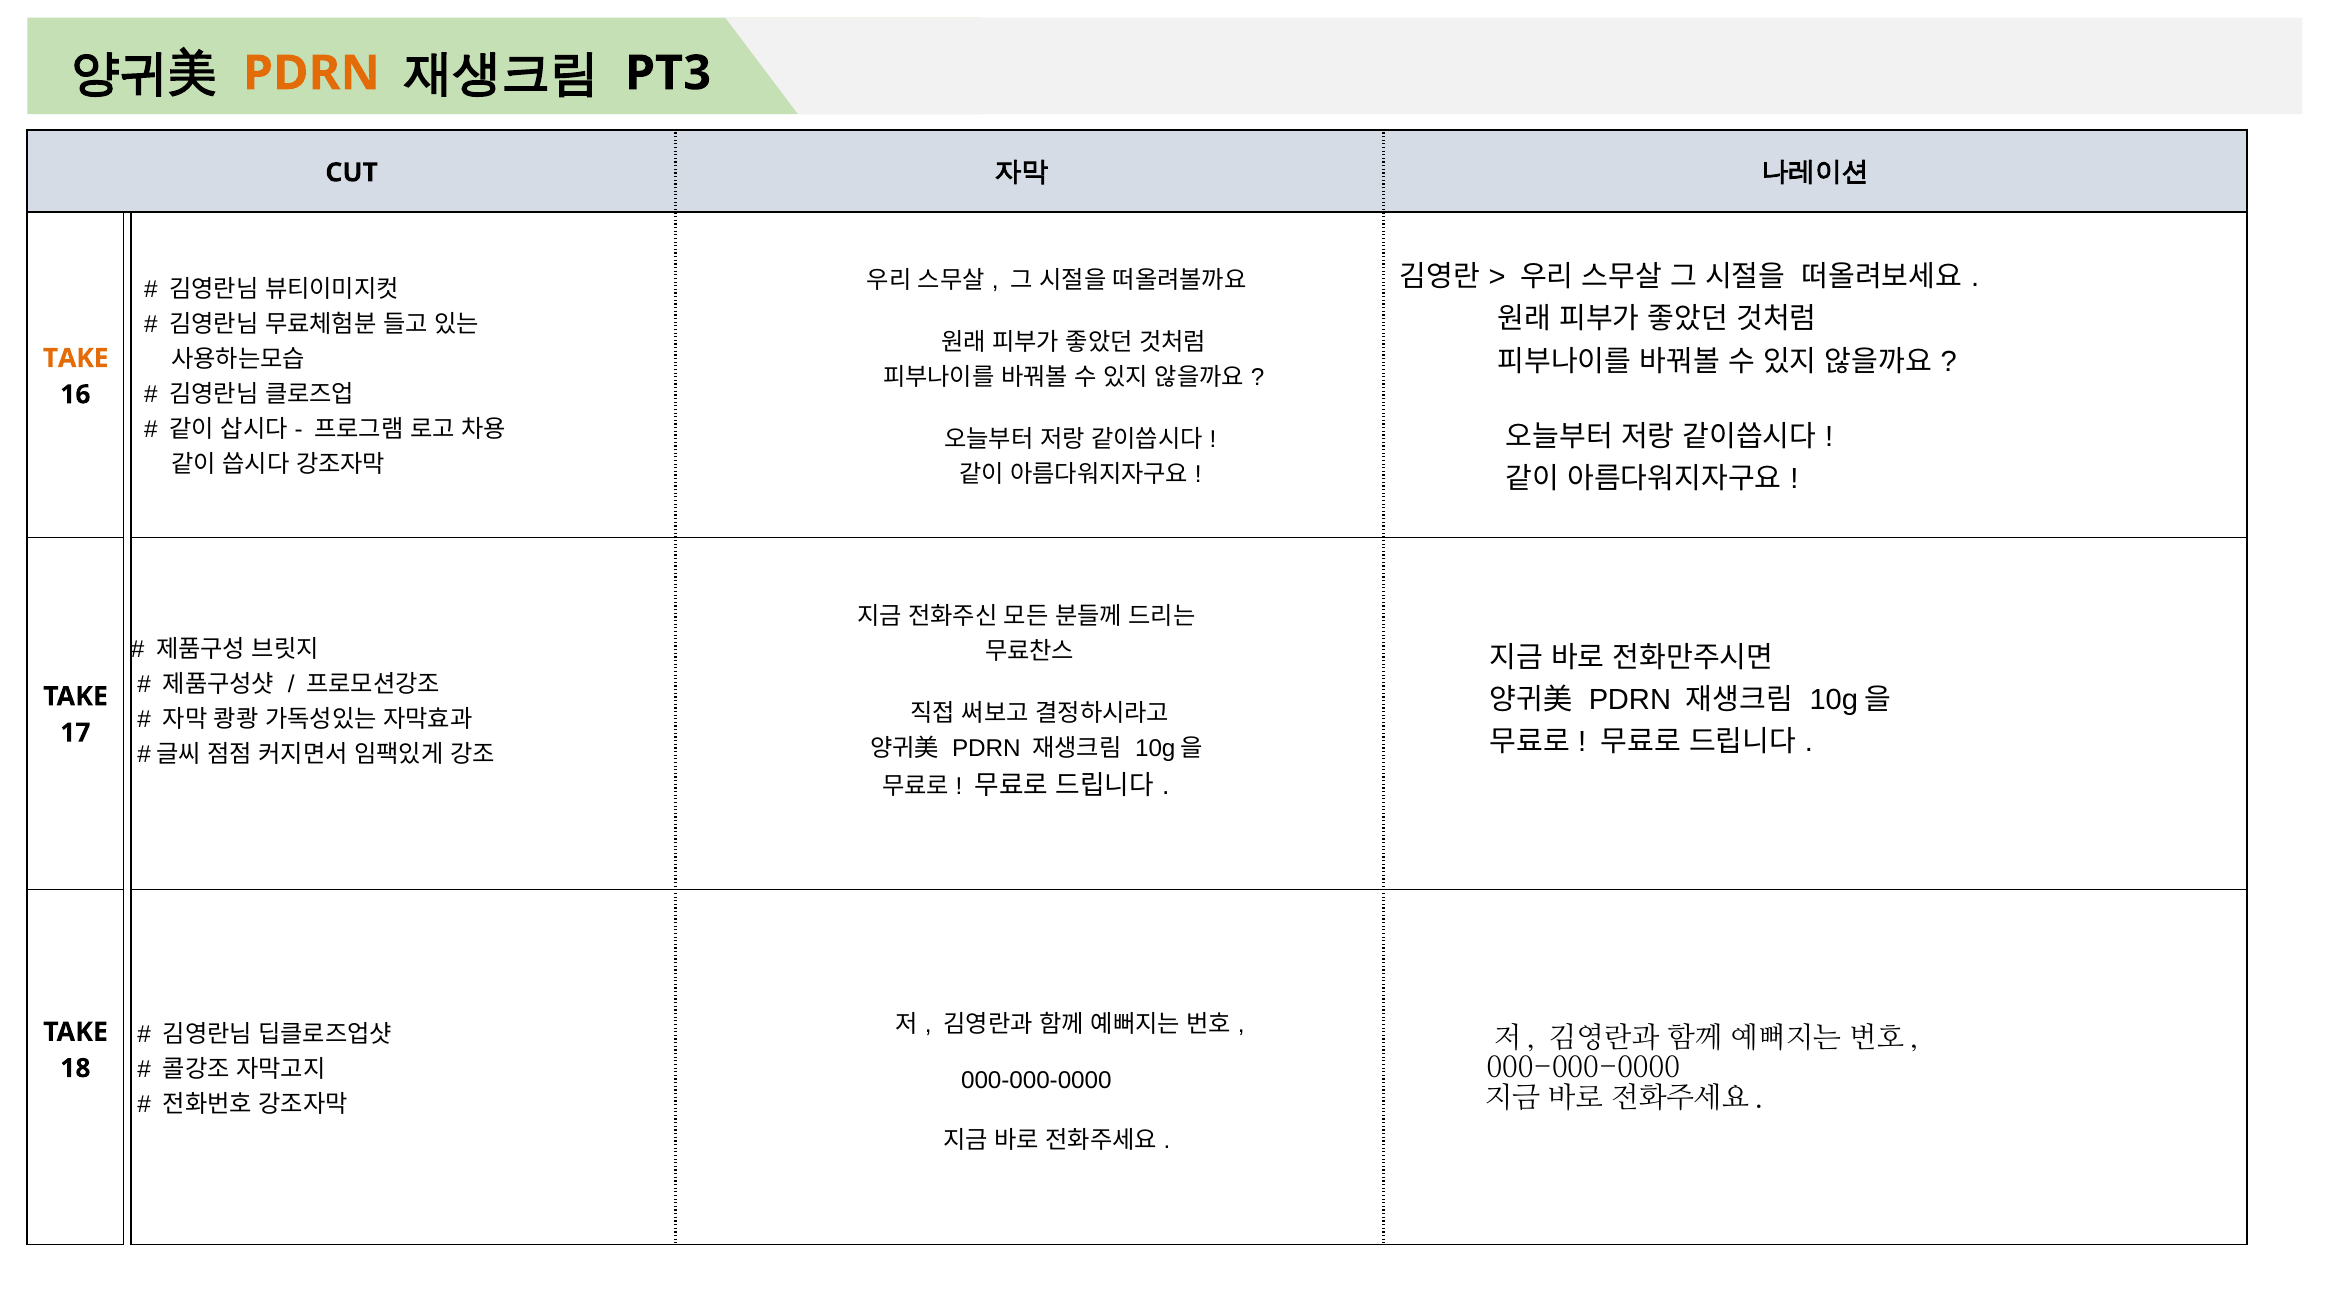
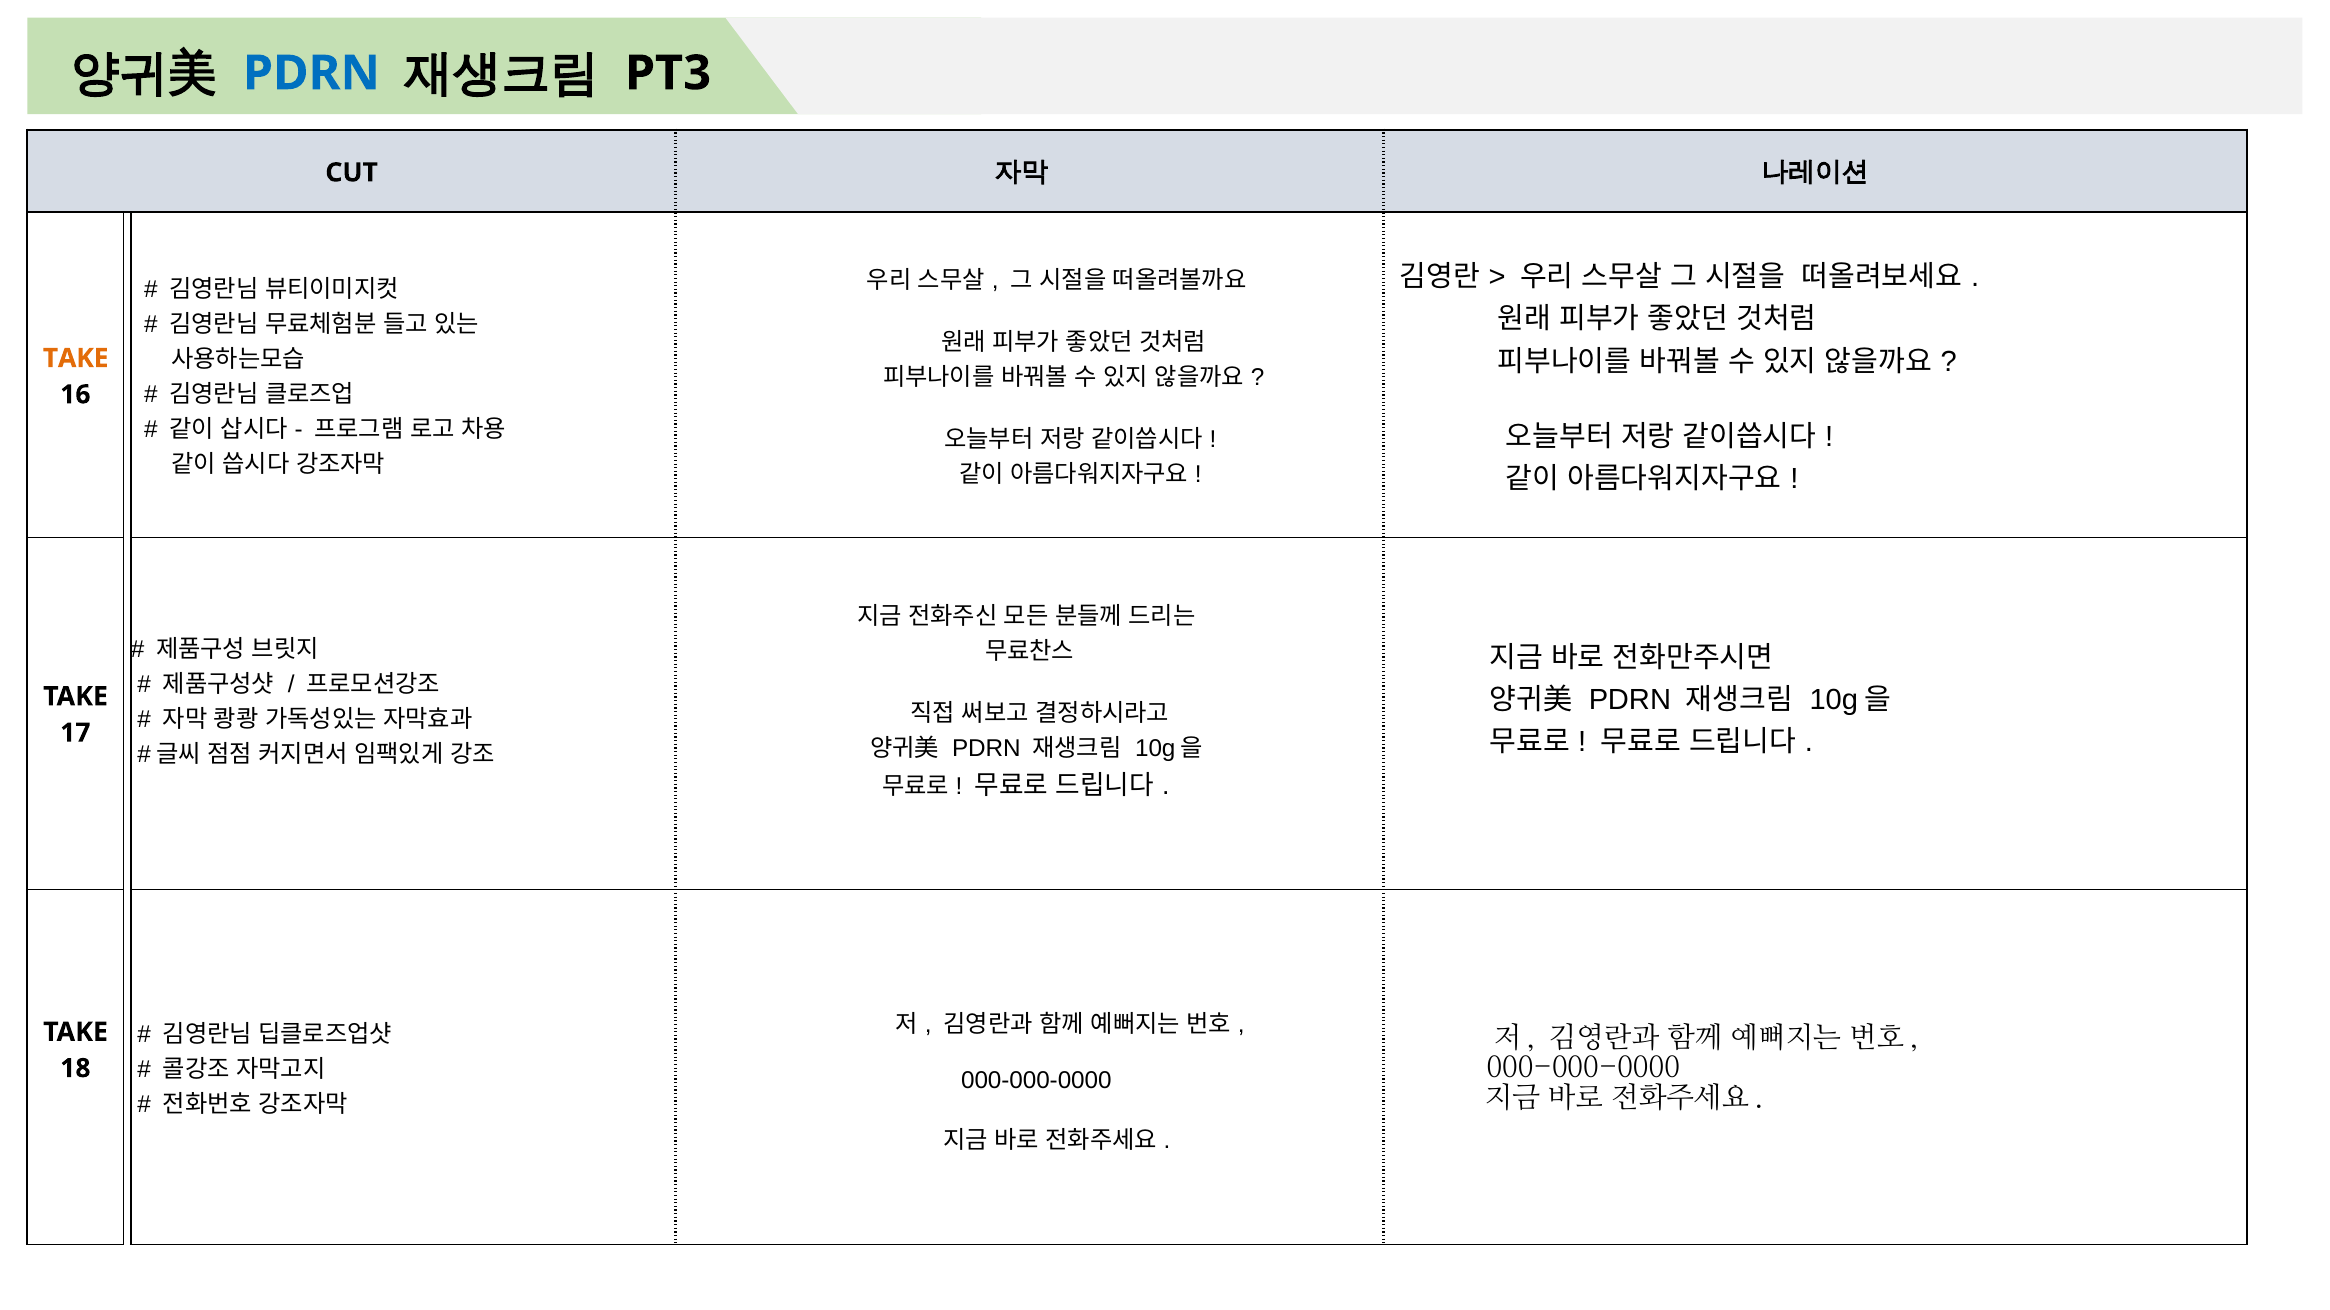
PDRN colour: orange -> blue (311, 73)
